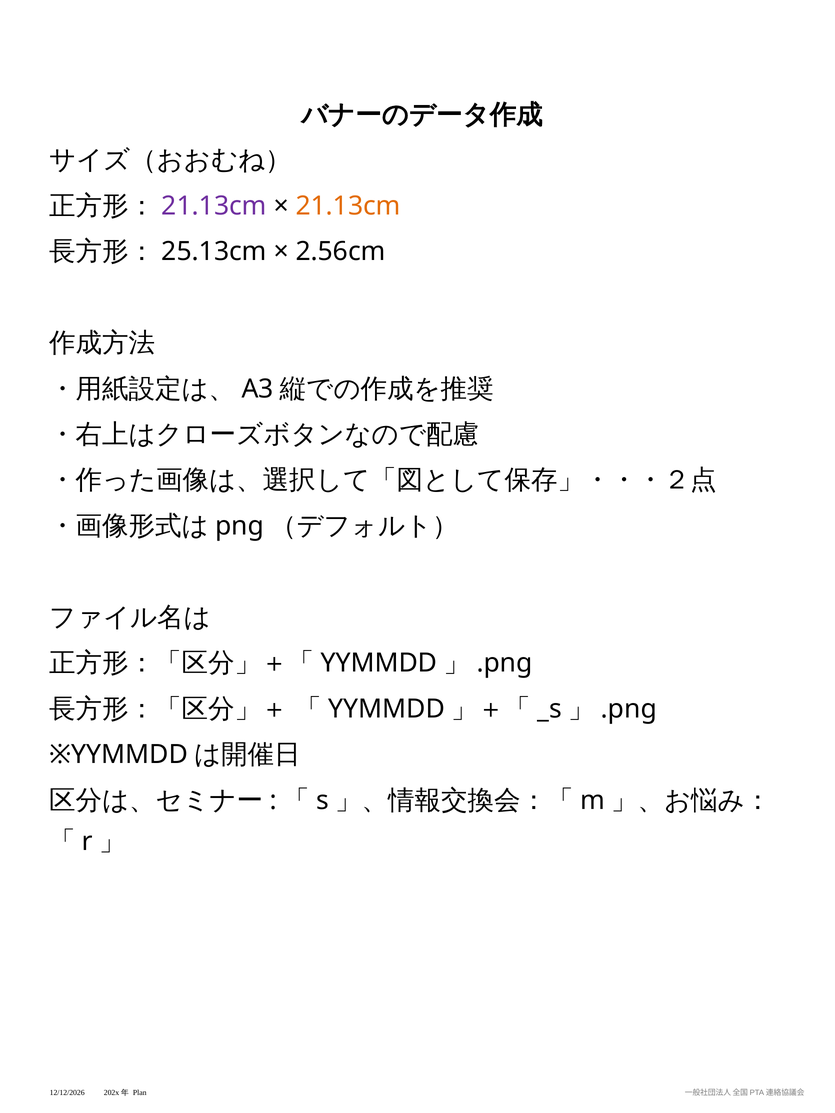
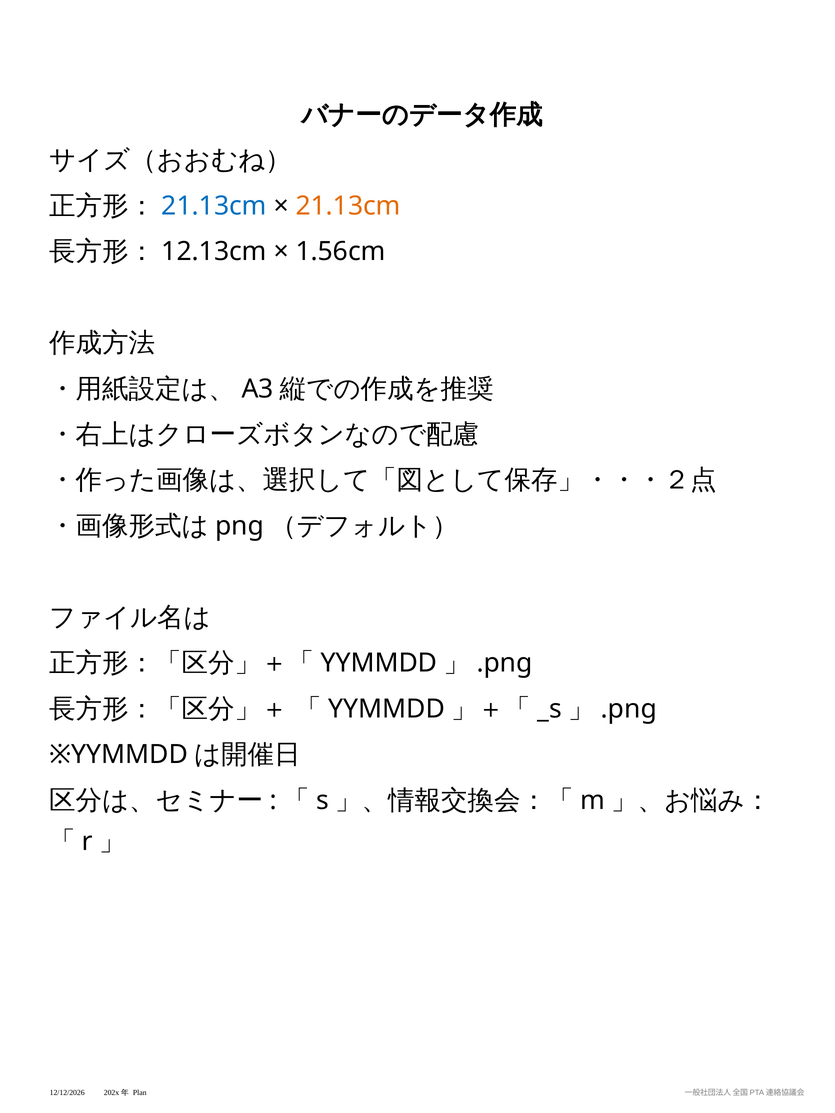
21.13cm colour: purple -> blue (214, 206)
25.13cm: 25.13cm -> 12.13cm (214, 252)
2.56cm: 2.56cm -> 1.56cm (341, 252)
